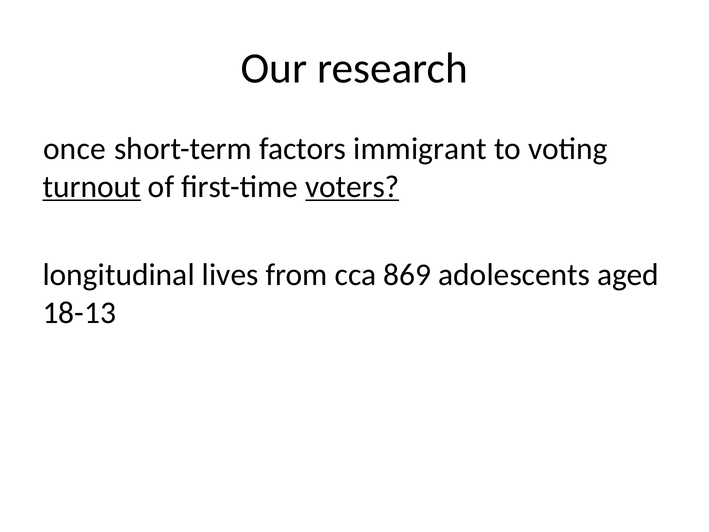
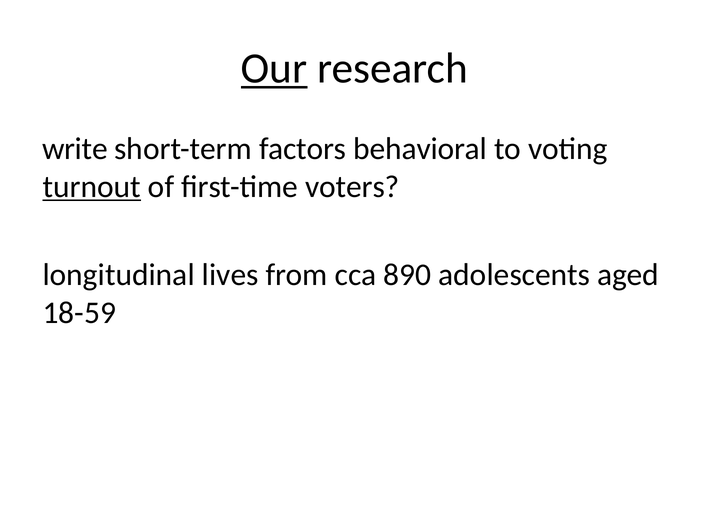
Our underline: none -> present (274, 69)
once: once -> write (75, 149)
immigrant: immigrant -> behavioral (420, 149)
voters underline: present -> none (352, 187)
869: 869 -> 890 (407, 275)
18-13: 18-13 -> 18-59 (79, 313)
